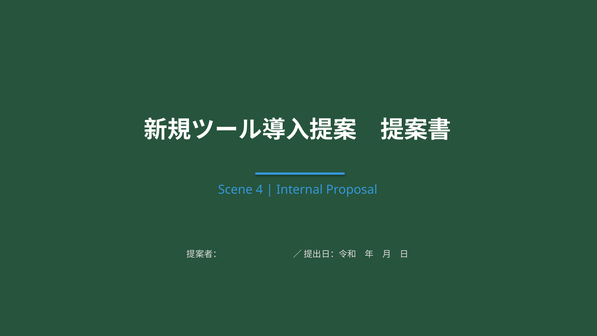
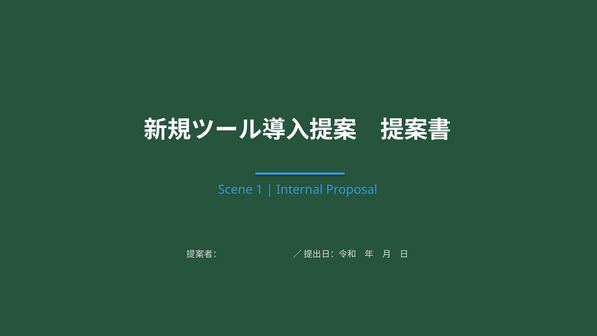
4: 4 -> 1 (259, 190)
